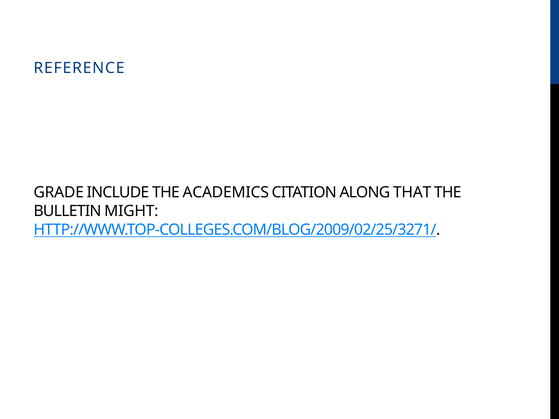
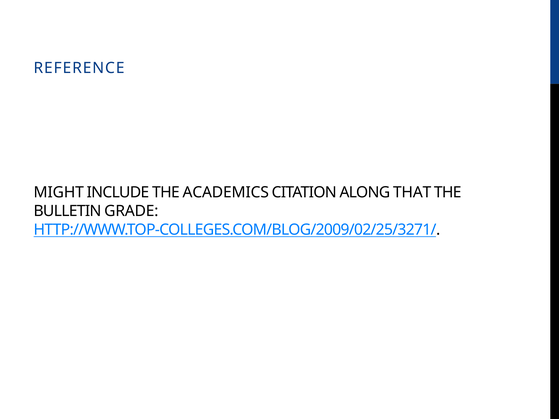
GRADE: GRADE -> MIGHT (59, 192)
MIGHT: MIGHT -> GRADE (131, 211)
